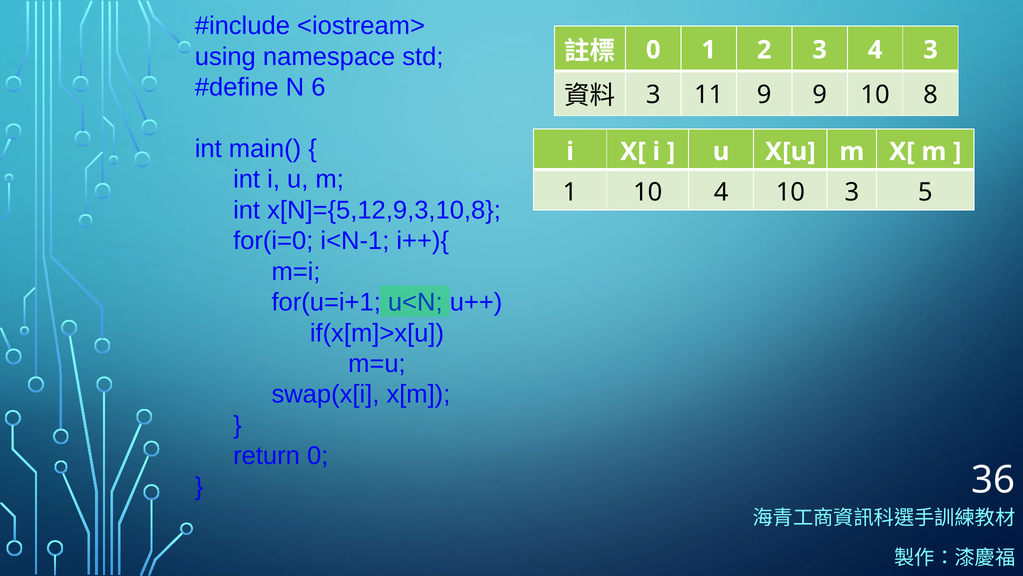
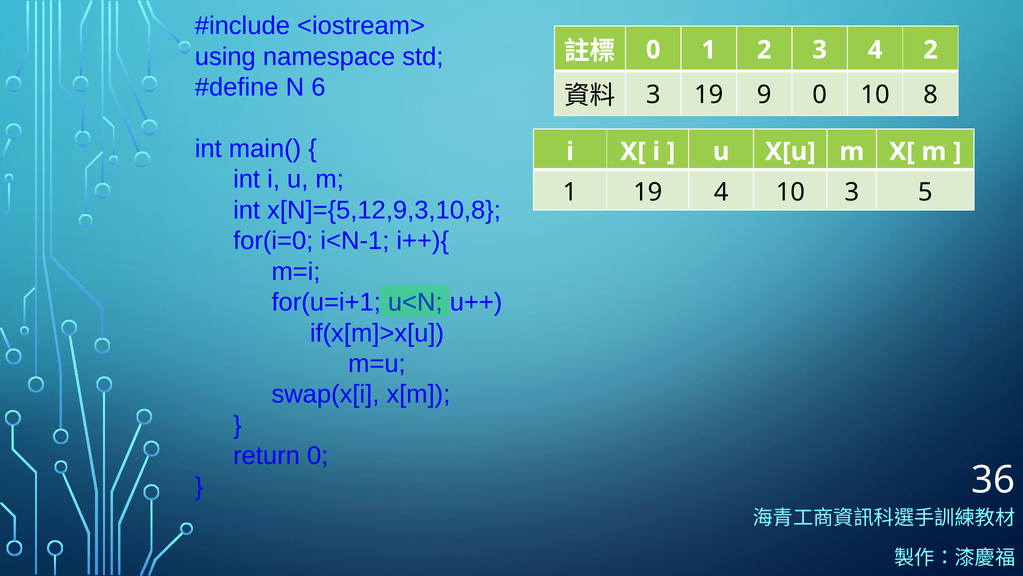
4 3: 3 -> 2 (931, 50)
3 11: 11 -> 19 (709, 95)
9 9: 9 -> 0 (820, 95)
1 10: 10 -> 19 (648, 192)
